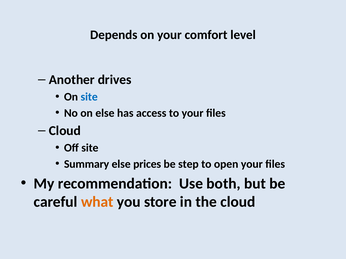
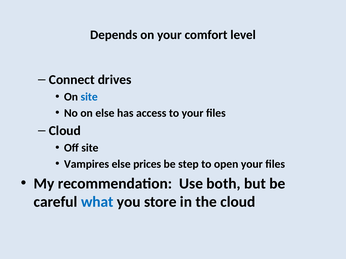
Another: Another -> Connect (72, 80)
Summary: Summary -> Vampires (87, 164)
what colour: orange -> blue (97, 202)
